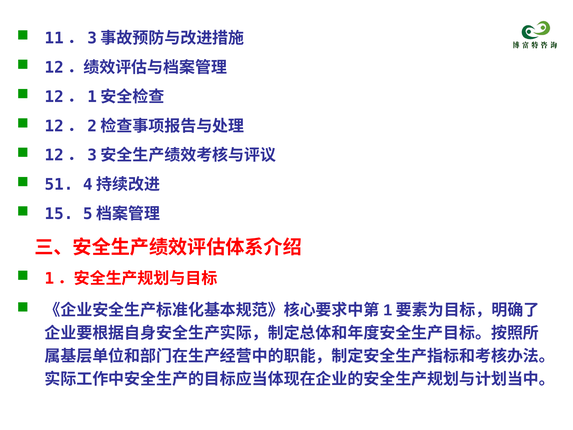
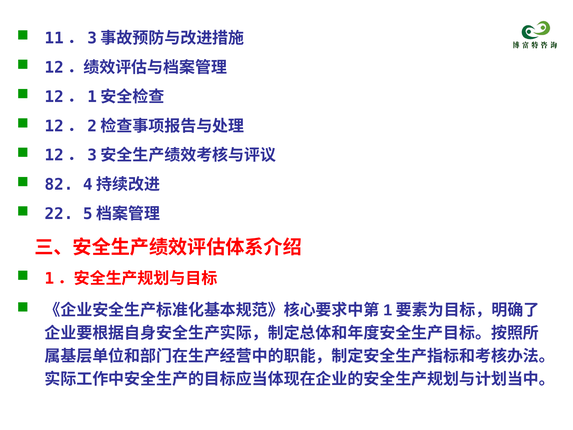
51: 51 -> 82 (59, 185)
15: 15 -> 22 (59, 214)
